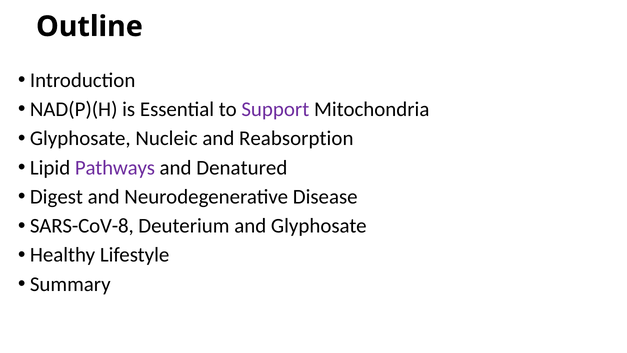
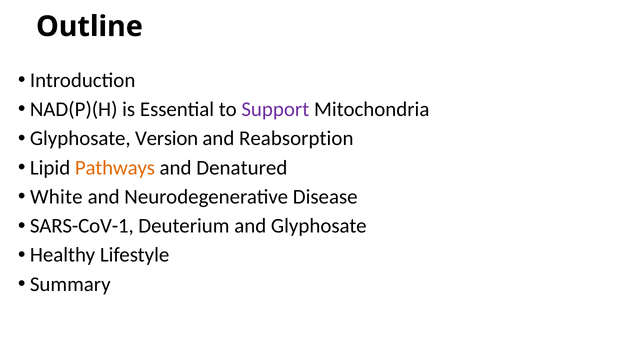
Nucleic: Nucleic -> Version (167, 138)
Pathways colour: purple -> orange (115, 167)
Digest: Digest -> White (56, 197)
SARS-CoV-8: SARS-CoV-8 -> SARS-CoV-1 (82, 226)
